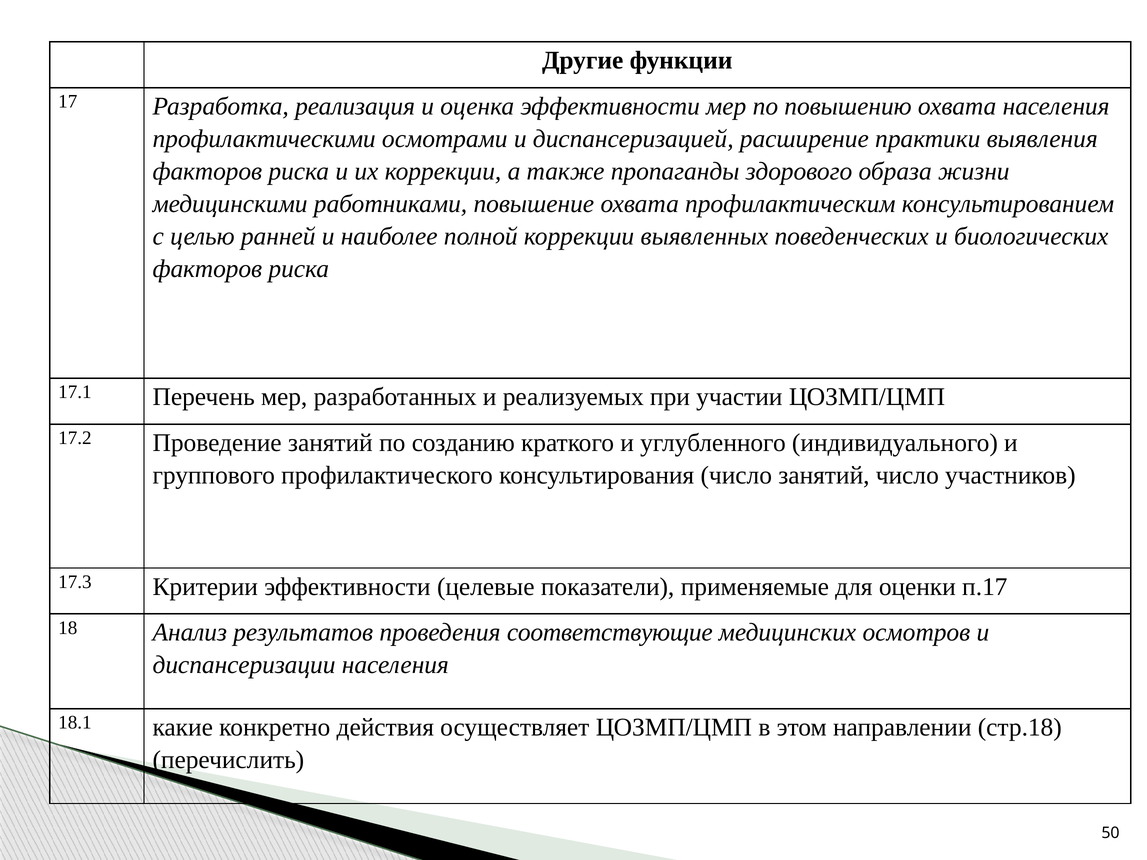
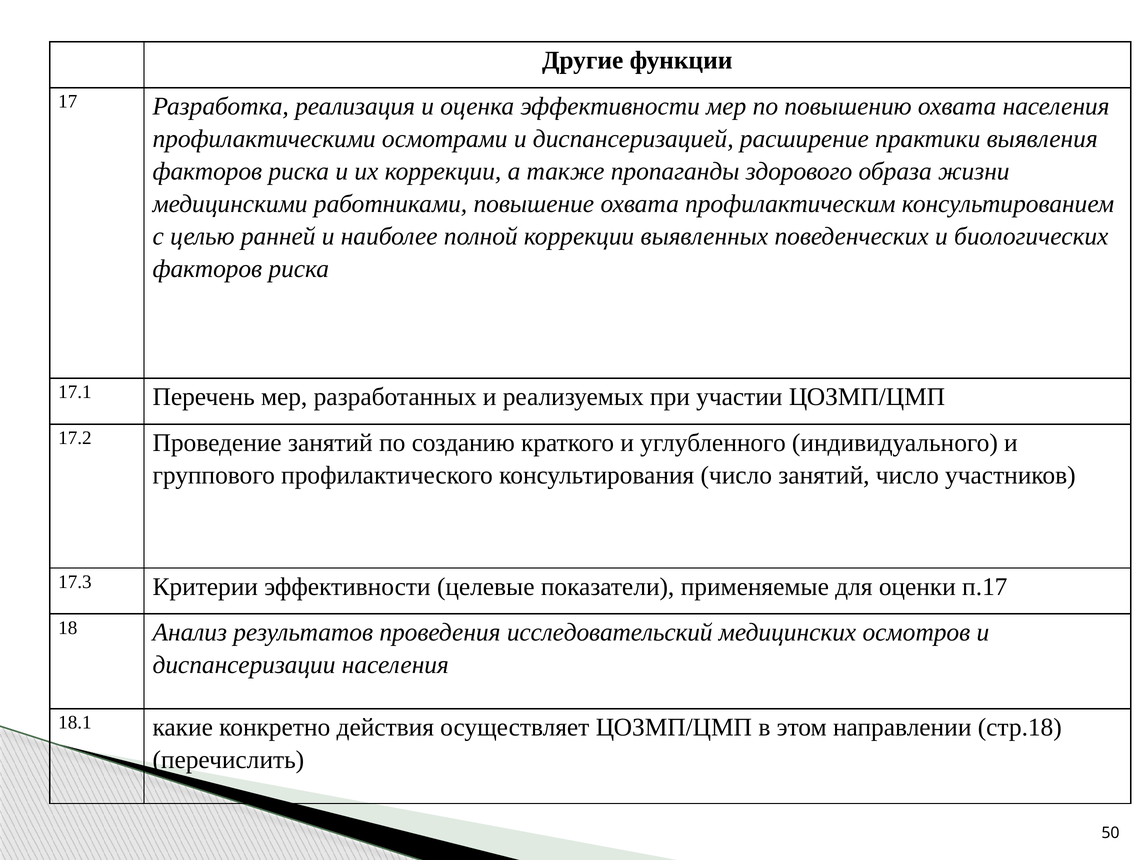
соответствующие: соответствующие -> исследовательский (610, 633)
